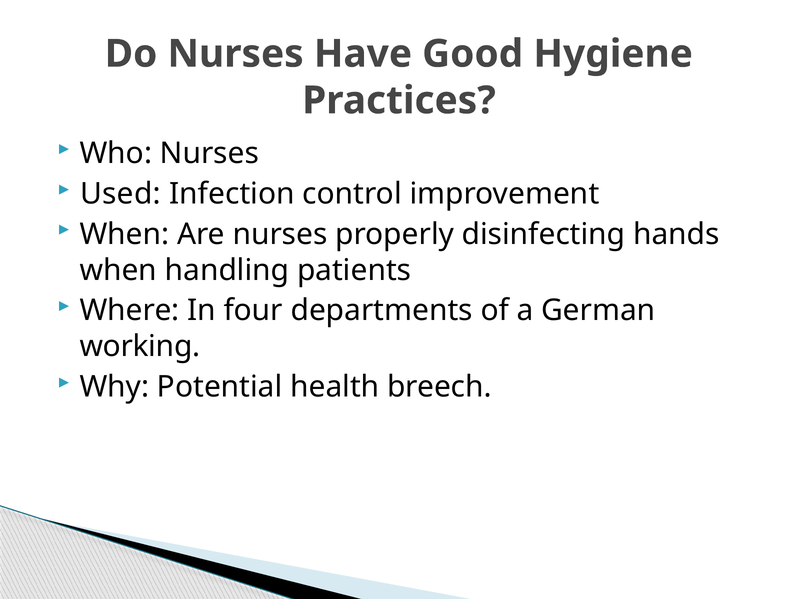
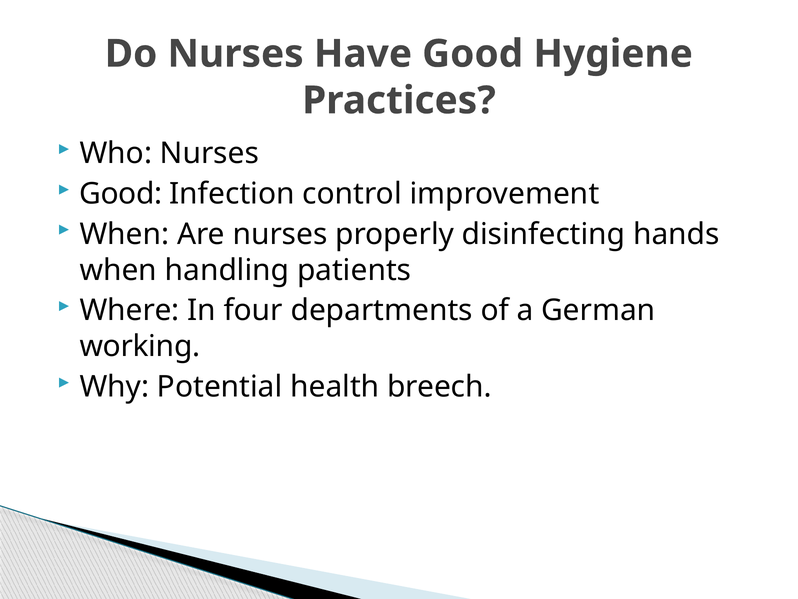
Used: Used -> Good (121, 194)
